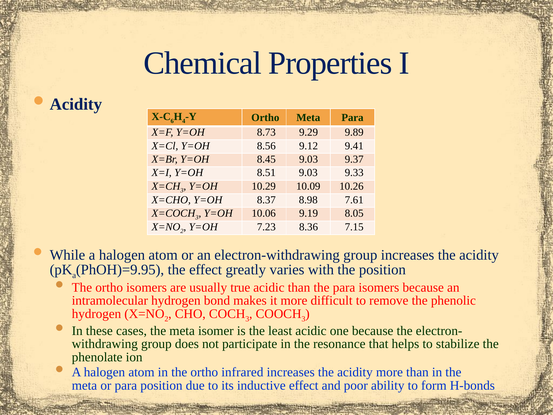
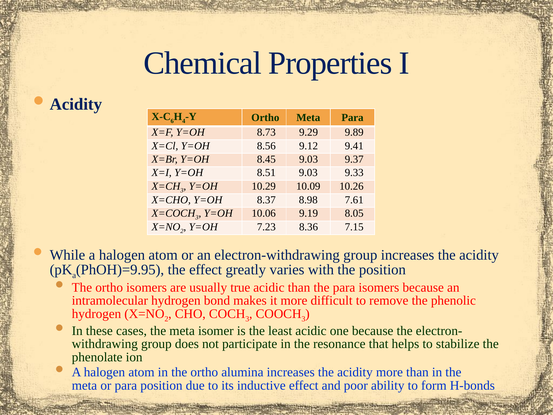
infrared: infrared -> alumina (242, 372)
